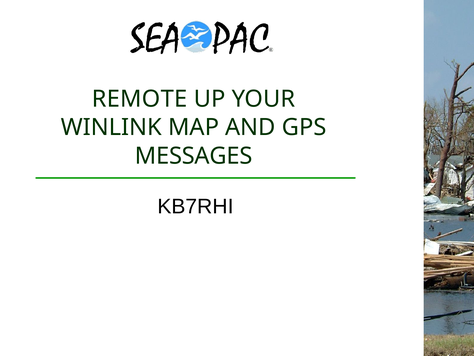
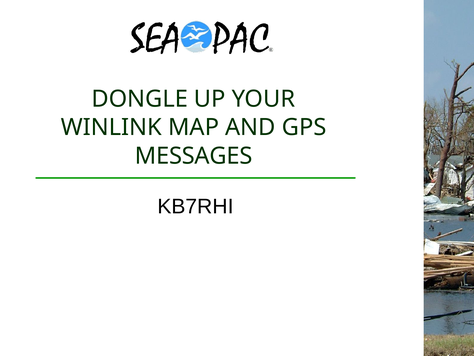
REMOTE: REMOTE -> DONGLE (140, 99)
